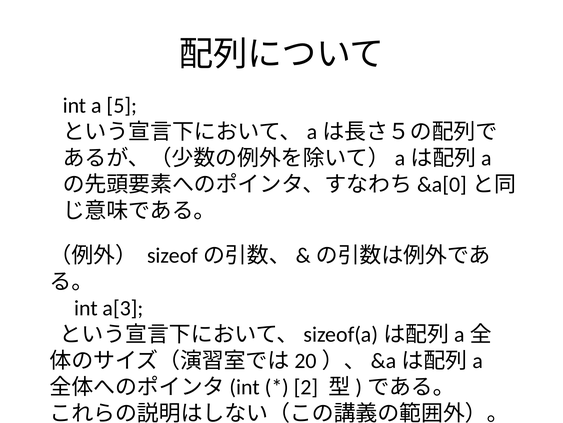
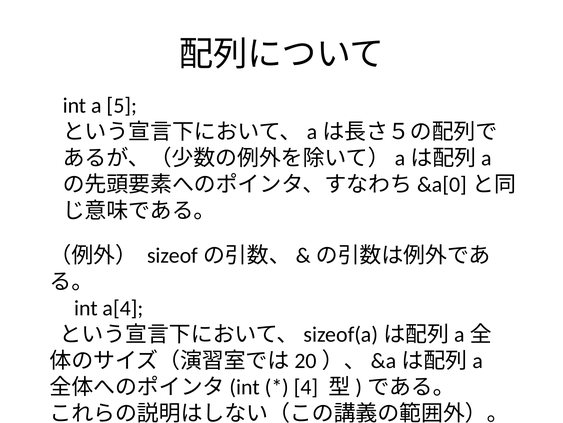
a[3: a[3 -> a[4 (123, 308)
2: 2 -> 4 (306, 387)
